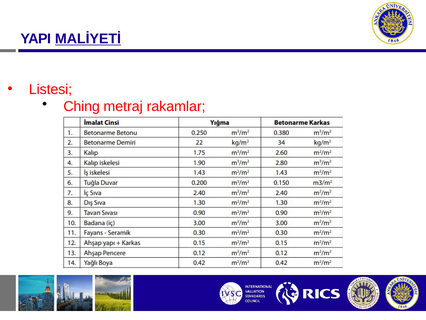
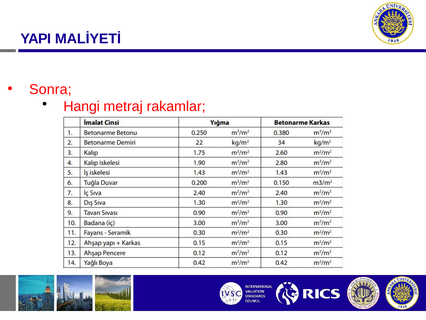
MALİYETİ underline: present -> none (88, 39)
Listesi: Listesi -> Sonra (50, 89)
Ching: Ching -> Hangi (82, 106)
